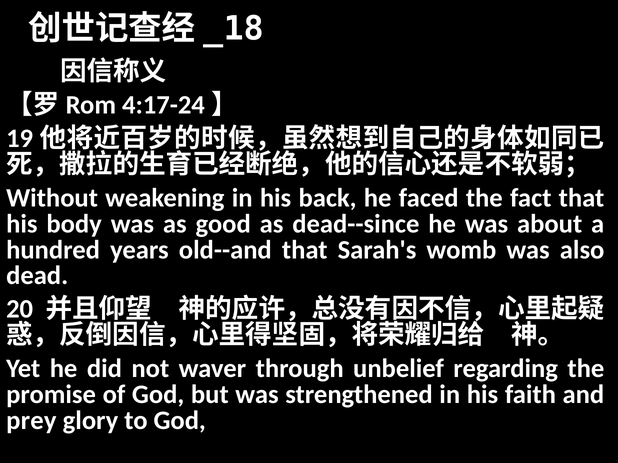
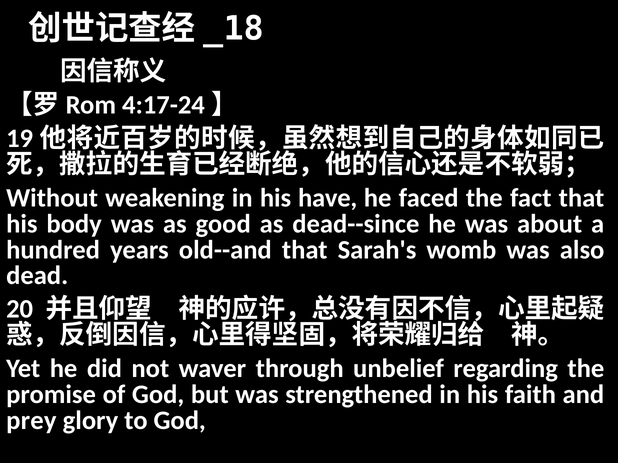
back: back -> have (328, 198)
